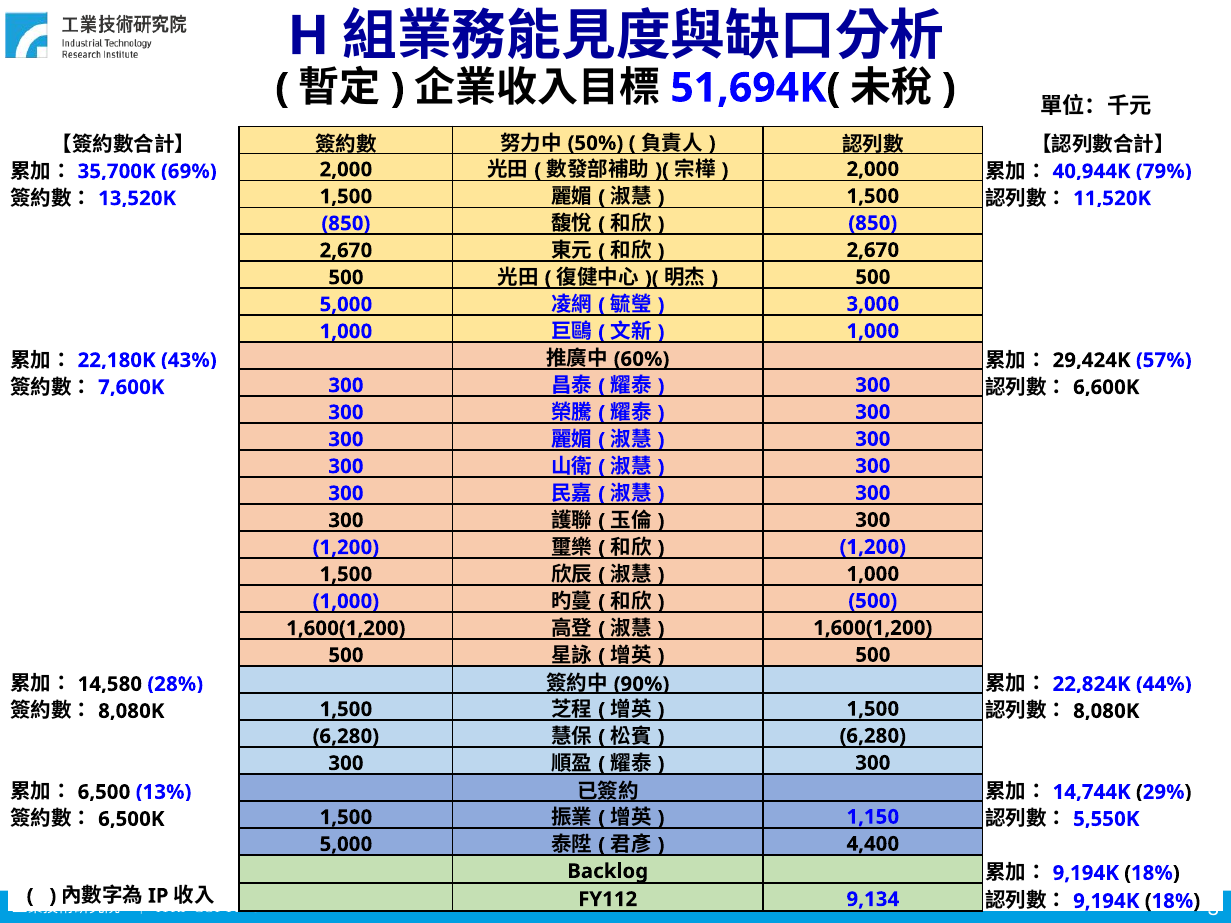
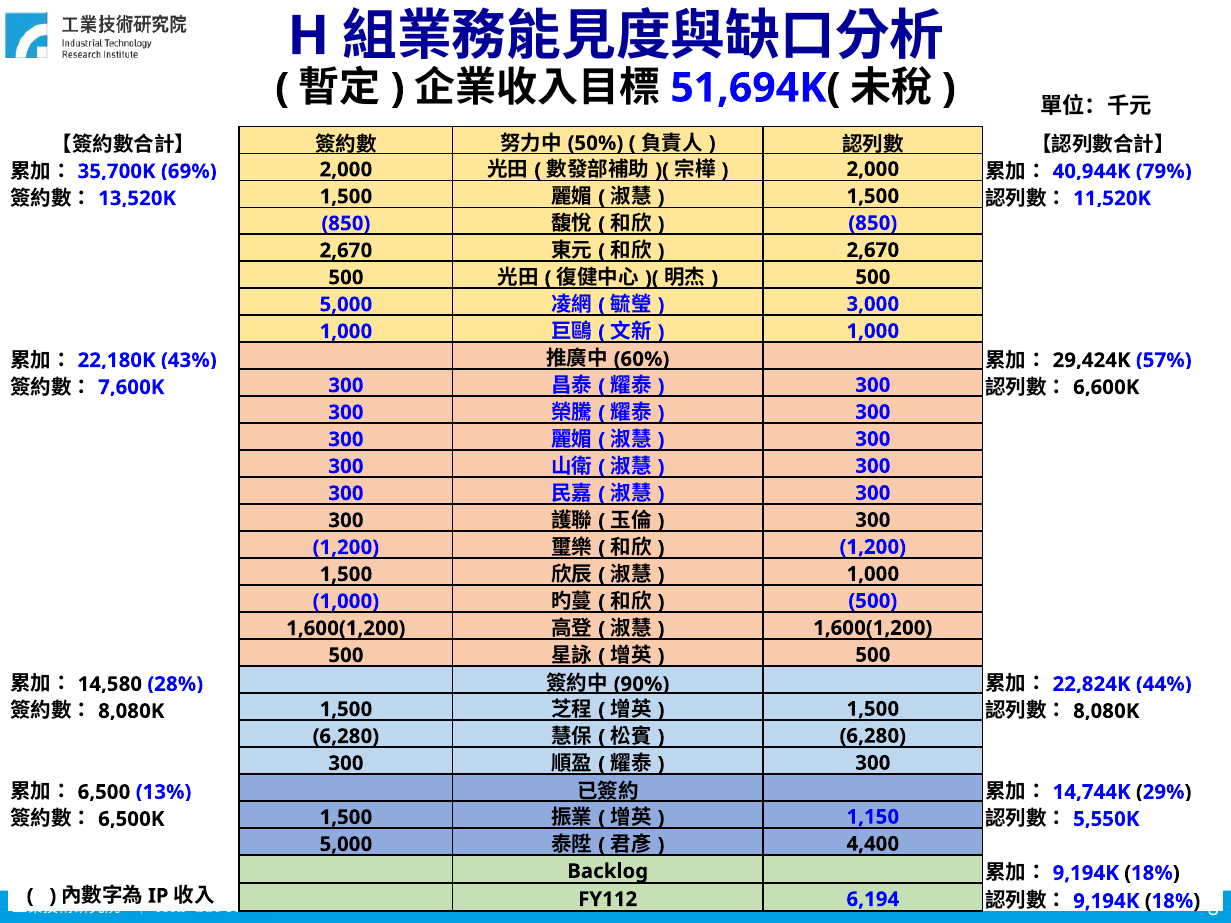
9,134: 9,134 -> 6,194 (873, 900)
